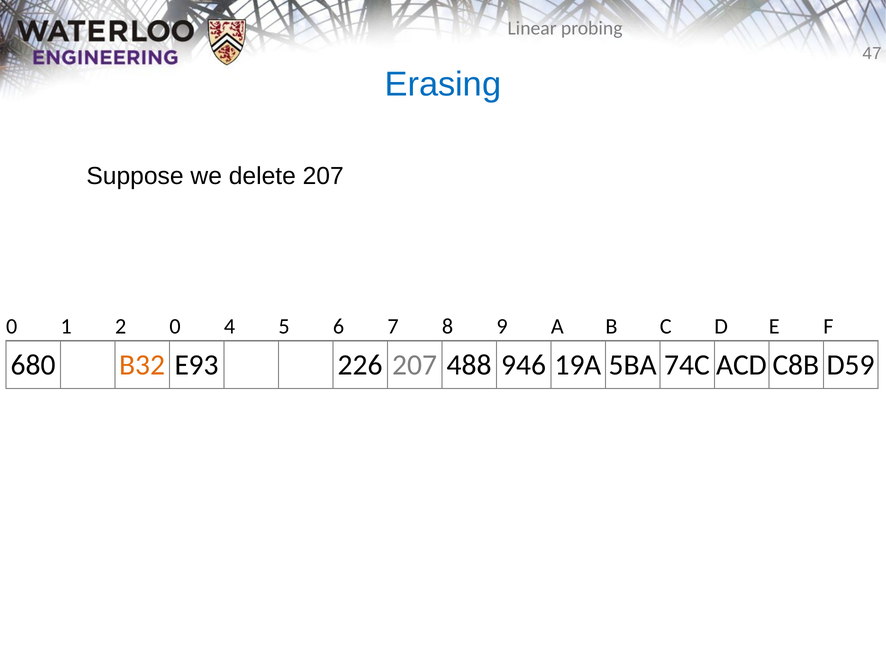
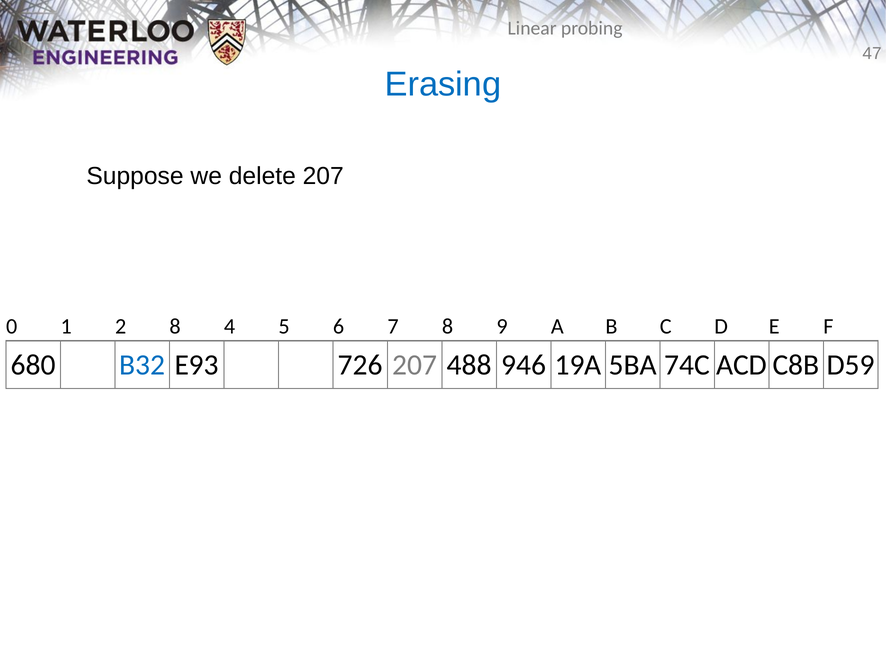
2 0: 0 -> 8 (175, 326)
B32 colour: orange -> blue (142, 365)
226: 226 -> 726 (360, 365)
